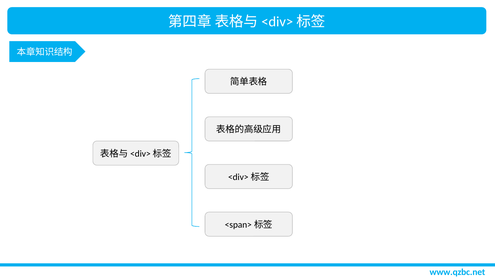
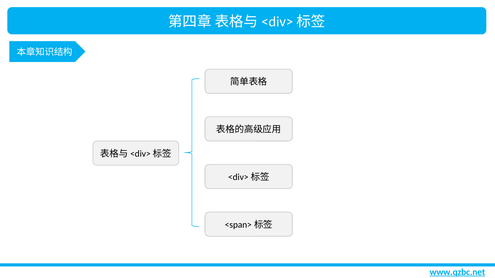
www.qzbc.net underline: none -> present (457, 272)
